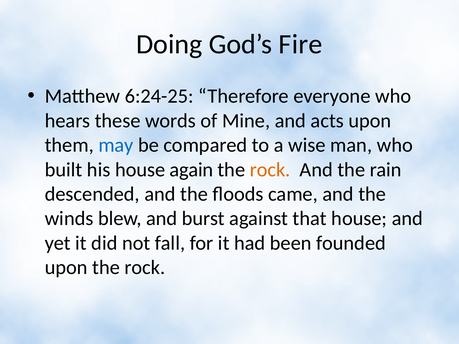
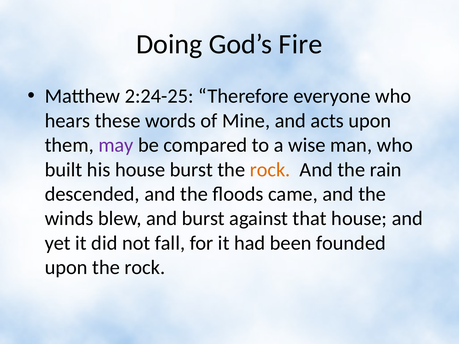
6:24-25: 6:24-25 -> 2:24-25 (159, 96)
may colour: blue -> purple (116, 145)
house again: again -> burst (191, 170)
